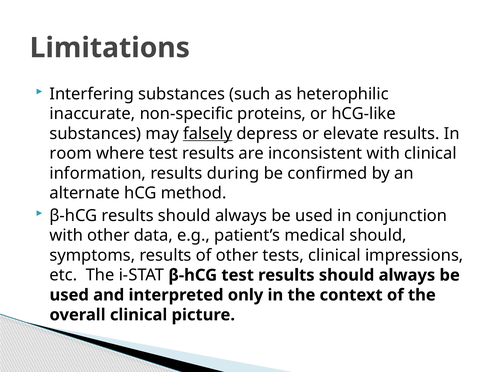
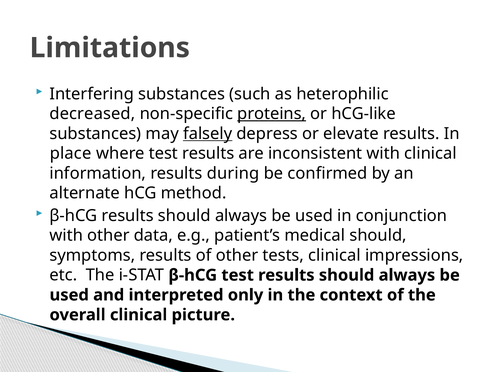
inaccurate: inaccurate -> decreased (92, 114)
proteins underline: none -> present (272, 114)
room: room -> place (71, 153)
